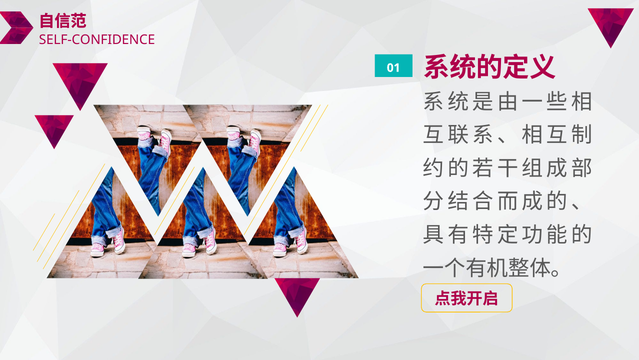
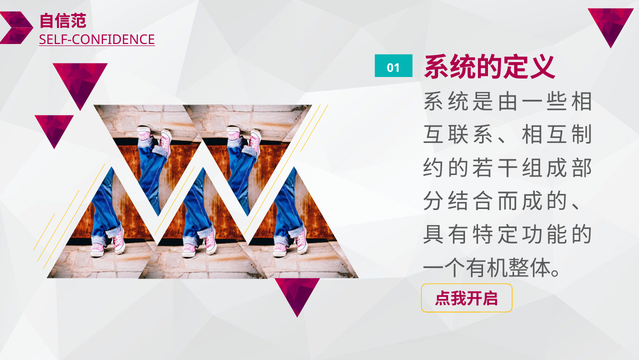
SELF-CONFIDENCE underline: none -> present (97, 40)
